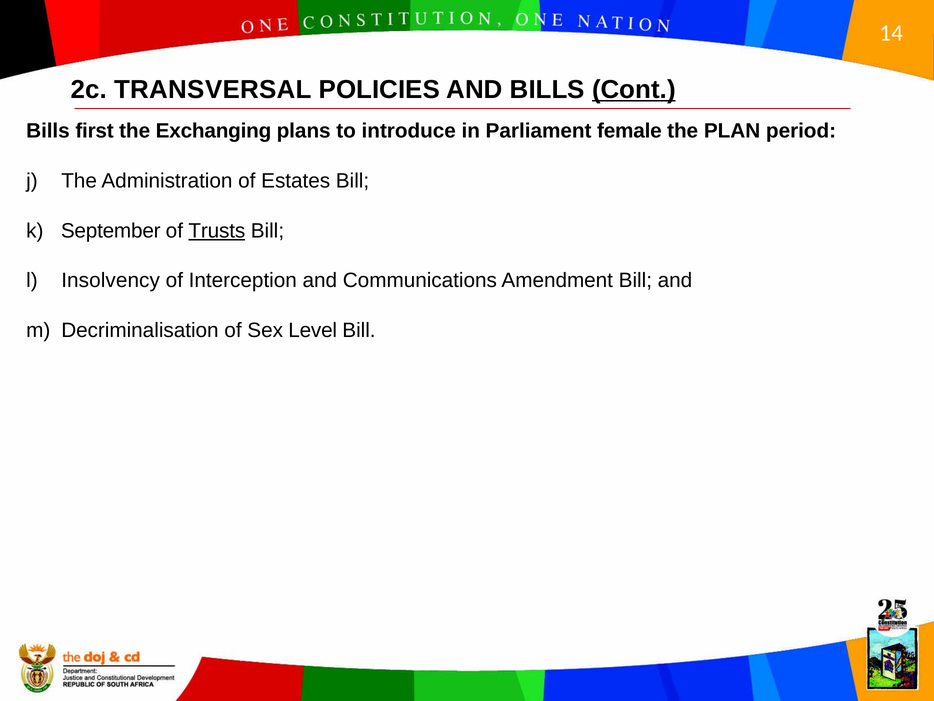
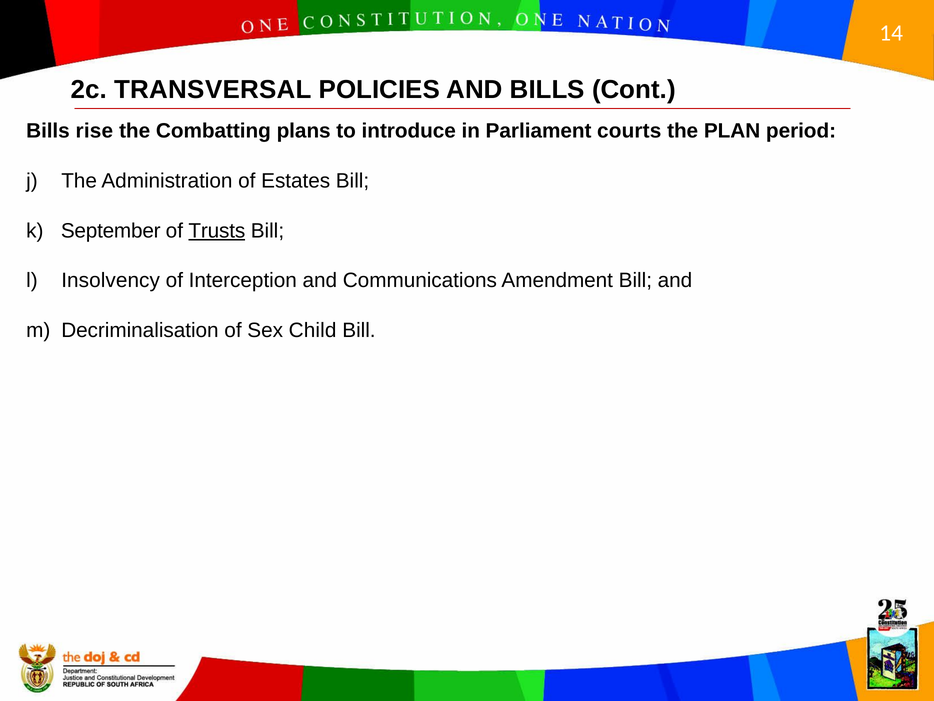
Cont underline: present -> none (634, 90)
first: first -> rise (94, 131)
Exchanging: Exchanging -> Combatting (213, 131)
female: female -> courts (629, 131)
Level: Level -> Child (313, 330)
